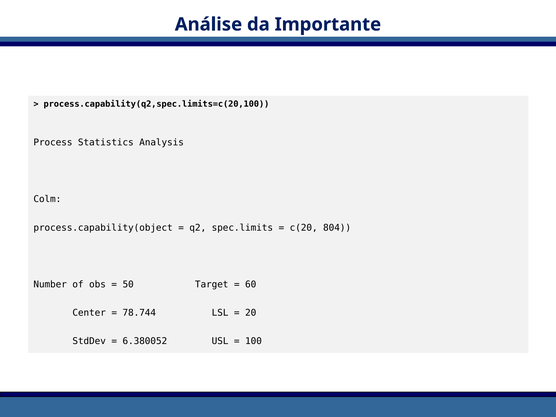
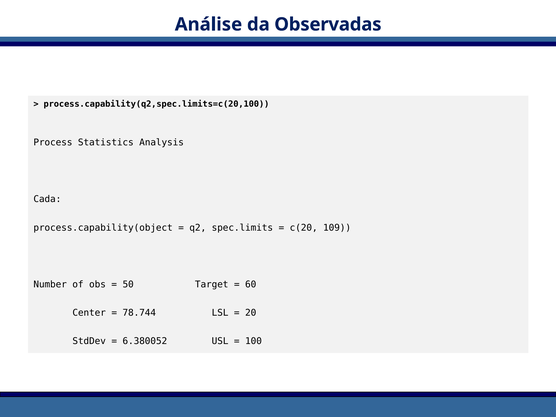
Importante: Importante -> Observadas (328, 24)
Colm: Colm -> Cada (47, 199)
804: 804 -> 109 (337, 228)
